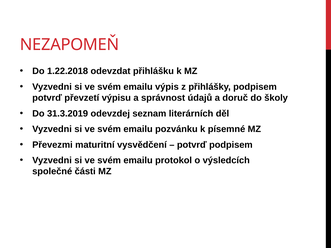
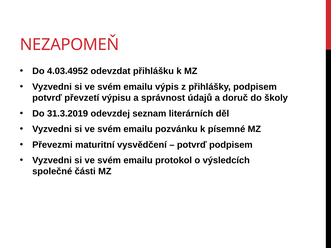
1.22.2018: 1.22.2018 -> 4.03.4952 (68, 71)
